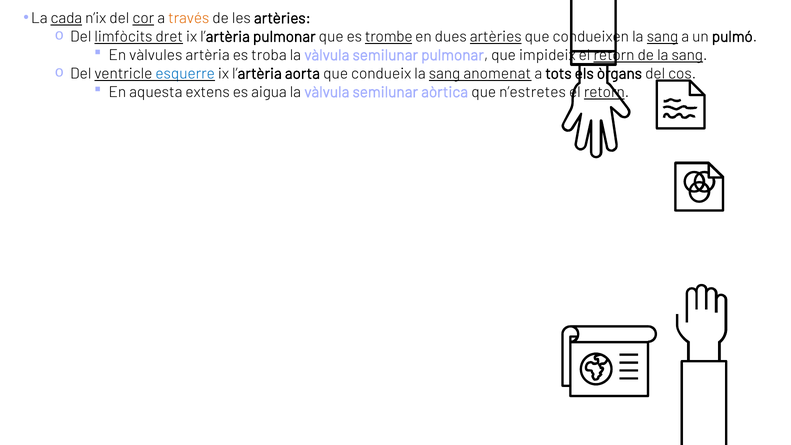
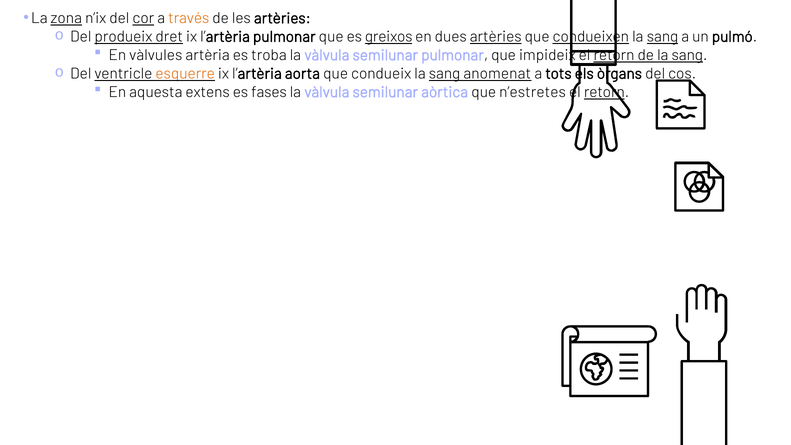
cada: cada -> zona (66, 18)
limfòcits: limfòcits -> produeix (123, 37)
trombe: trombe -> greixos (389, 37)
condueixen underline: none -> present (591, 37)
esquerre colour: blue -> orange (185, 74)
aigua: aigua -> fases (269, 92)
